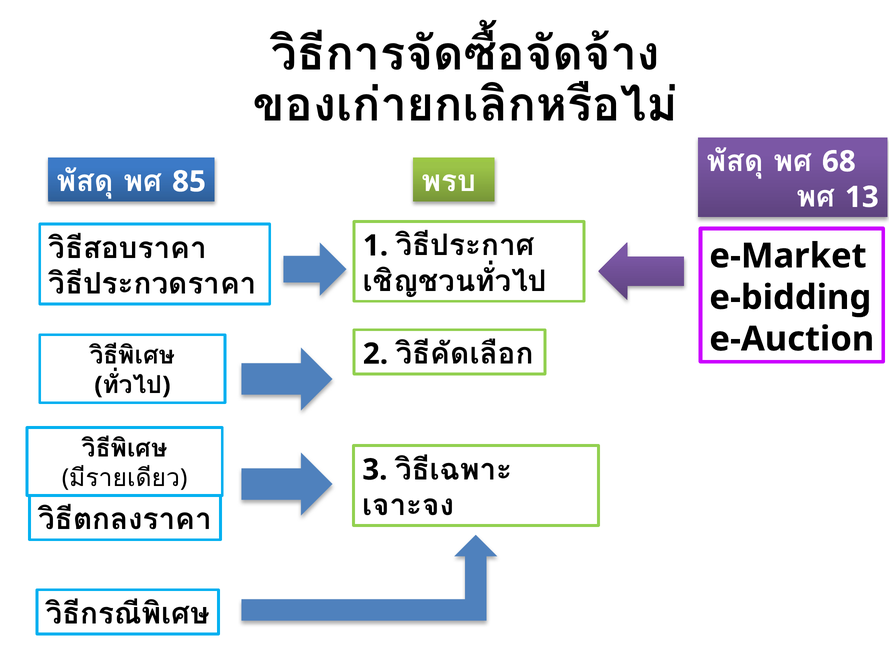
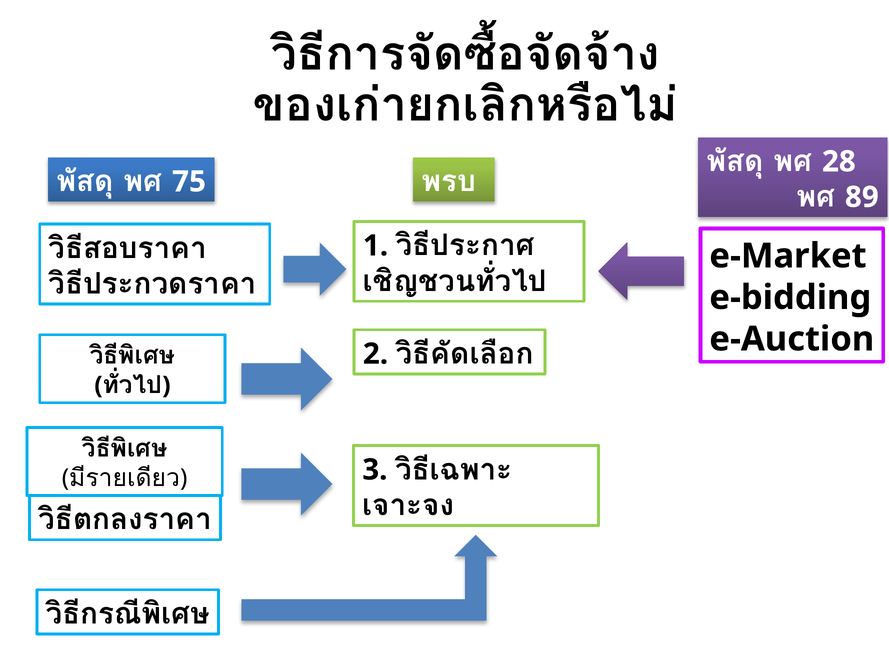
68: 68 -> 28 (839, 162)
85: 85 -> 75 (189, 182)
13: 13 -> 89 (862, 197)
